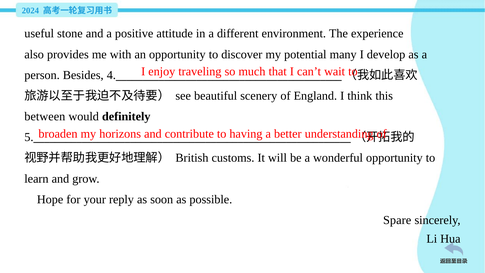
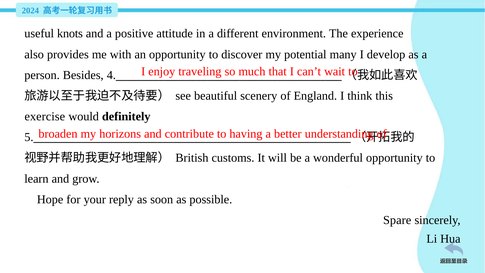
stone: stone -> knots (70, 34)
between: between -> exercise (45, 116)
